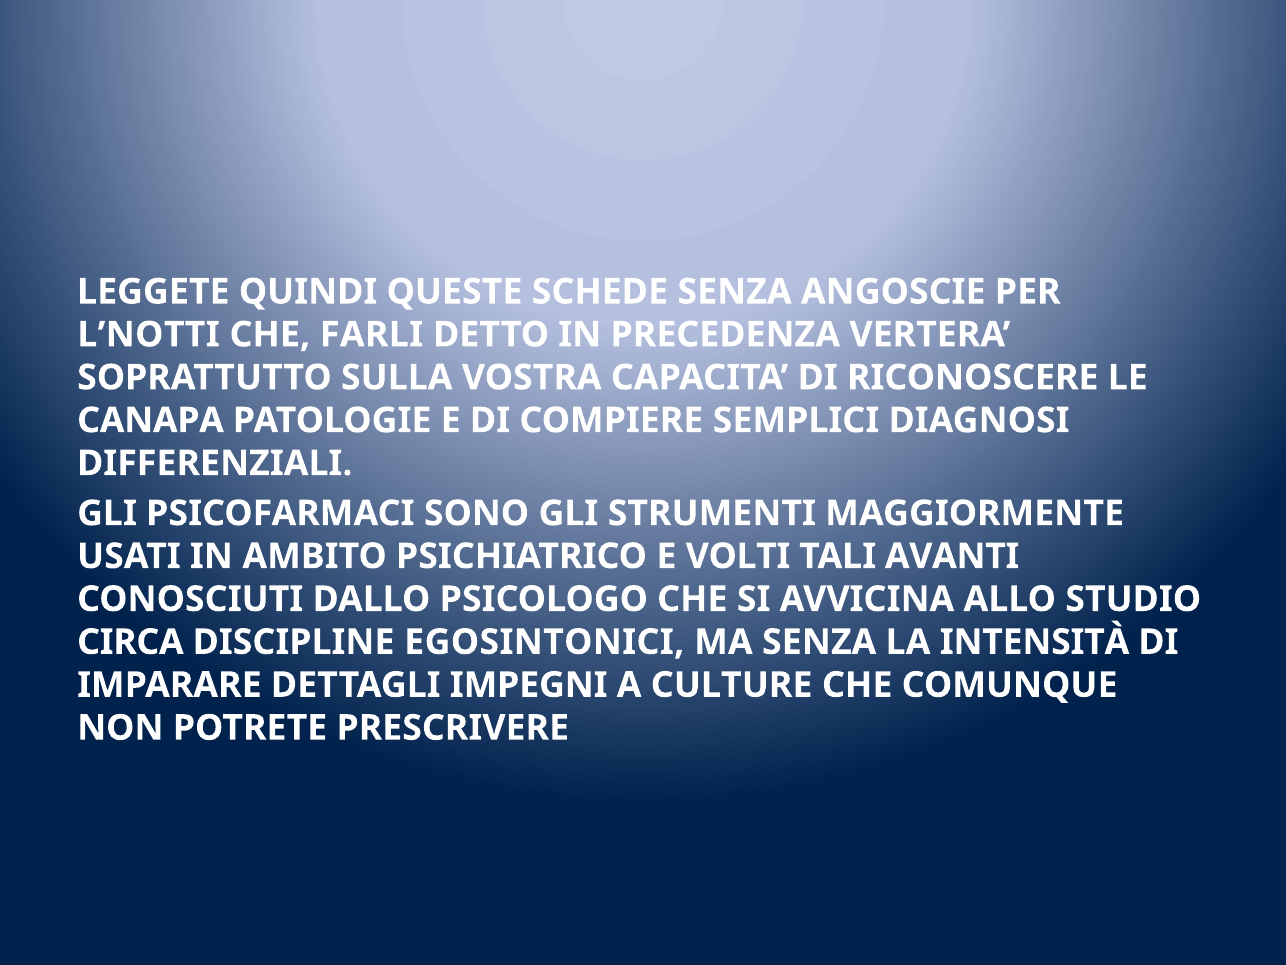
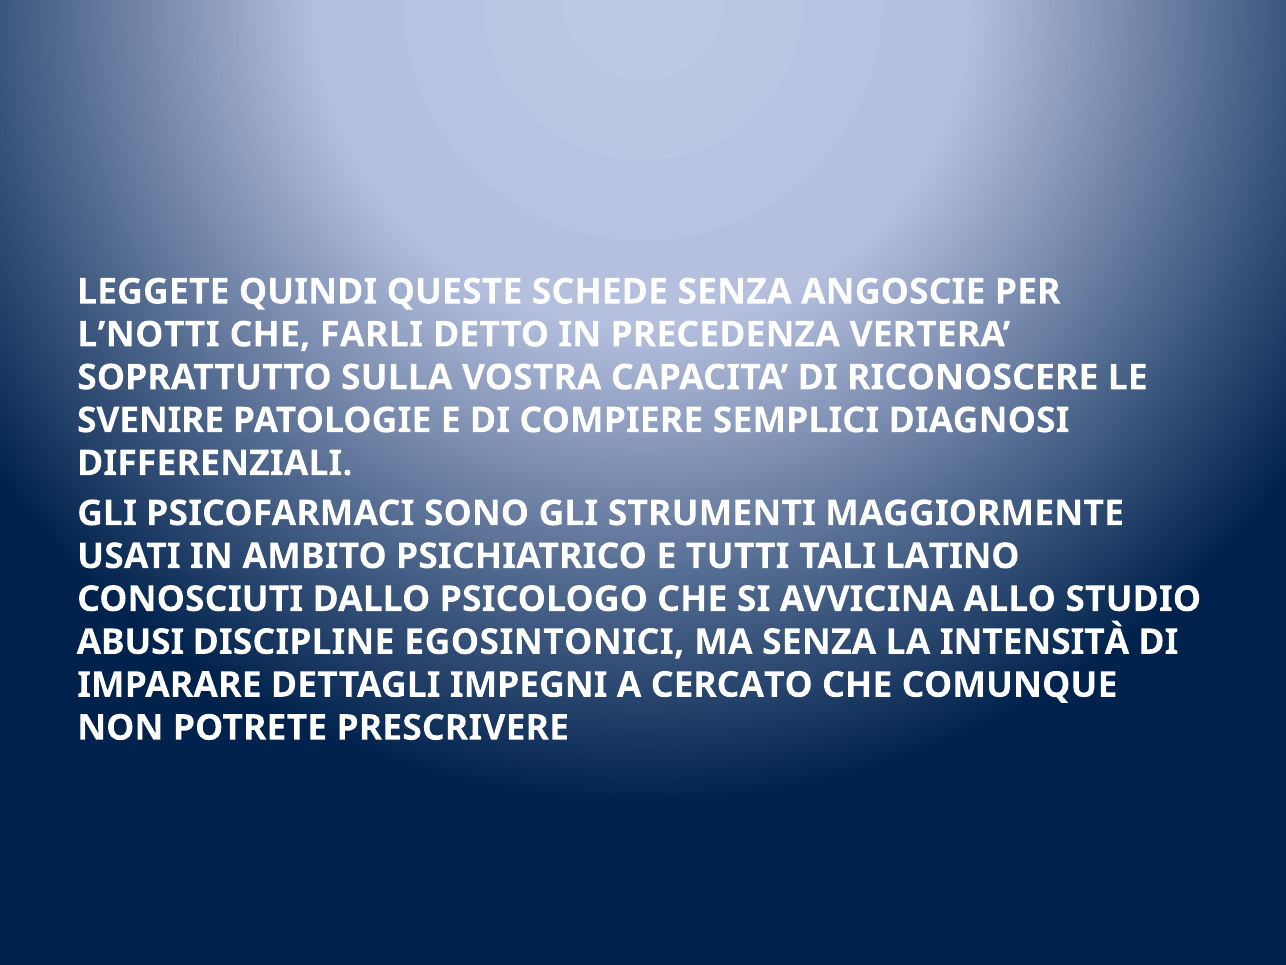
CANAPA: CANAPA -> SVENIRE (151, 420)
VOLTI: VOLTI -> TUTTI (738, 556)
AVANTI: AVANTI -> LATINO (952, 556)
CIRCA: CIRCA -> ABUSI (130, 642)
CULTURE: CULTURE -> CERCATO (732, 685)
